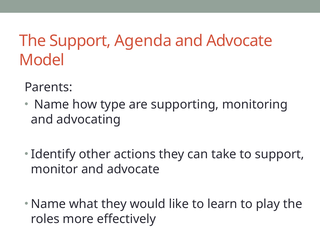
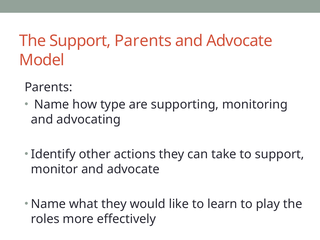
Support Agenda: Agenda -> Parents (143, 41)
